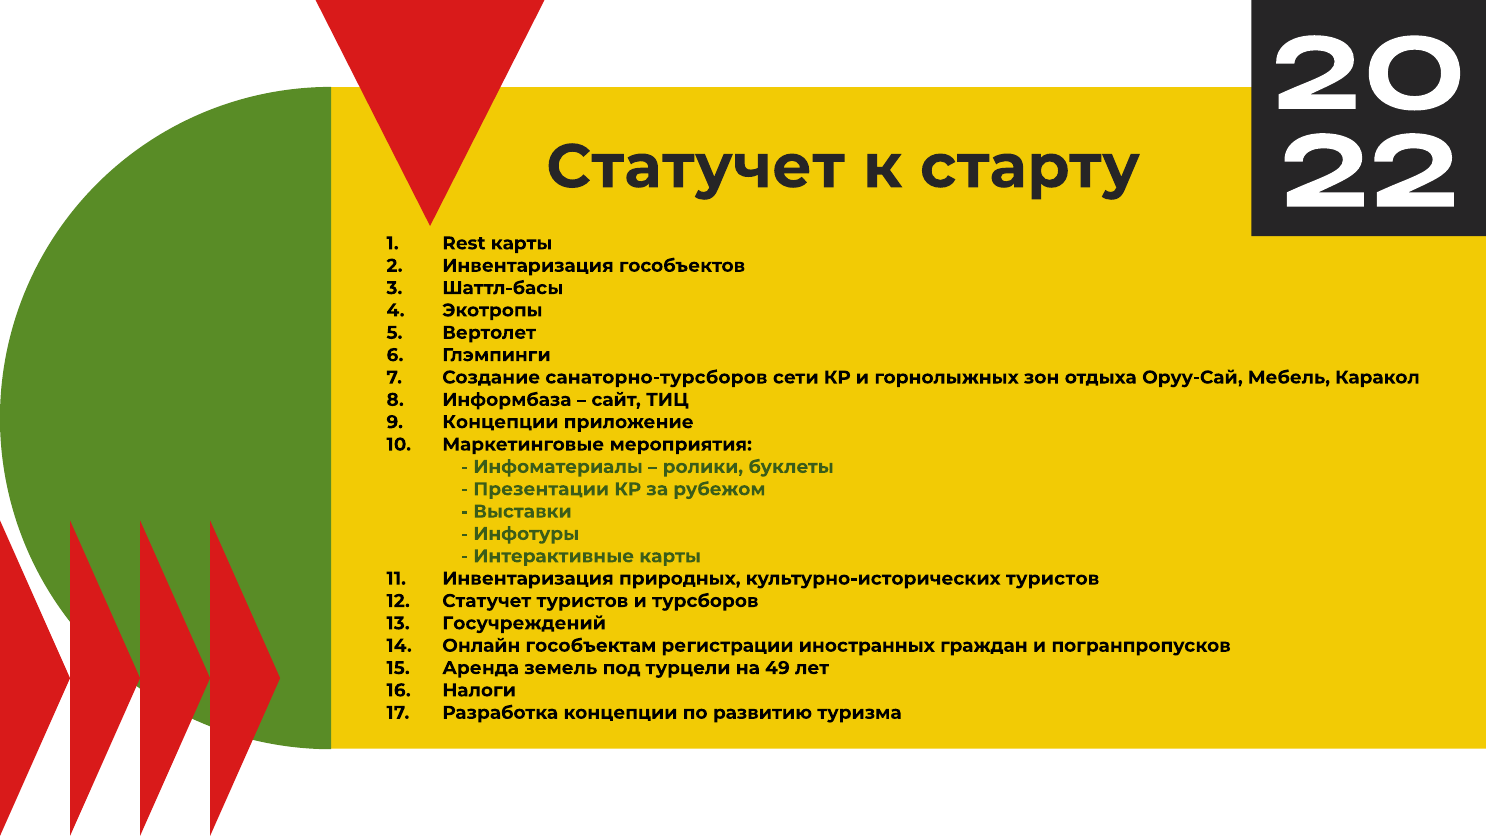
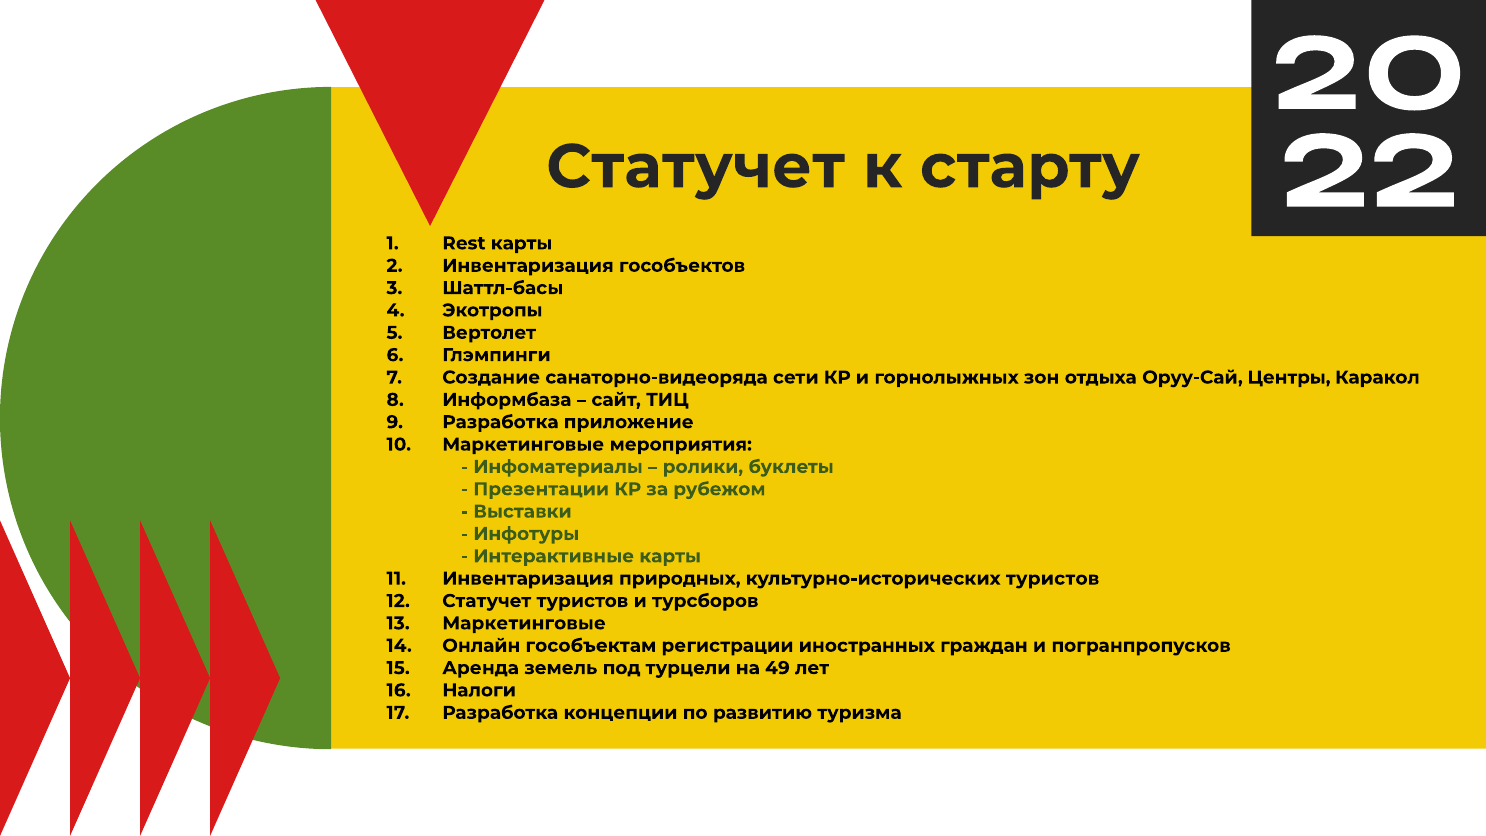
санаторно-турсборов: санаторно-турсборов -> санаторно-видеоряда (657, 377)
Мебель: Мебель -> Центры (1289, 377)
Концепции: Концепции -> Разработка (500, 422)
Госучреждений: Госучреждений -> Маркетинговые (524, 623)
